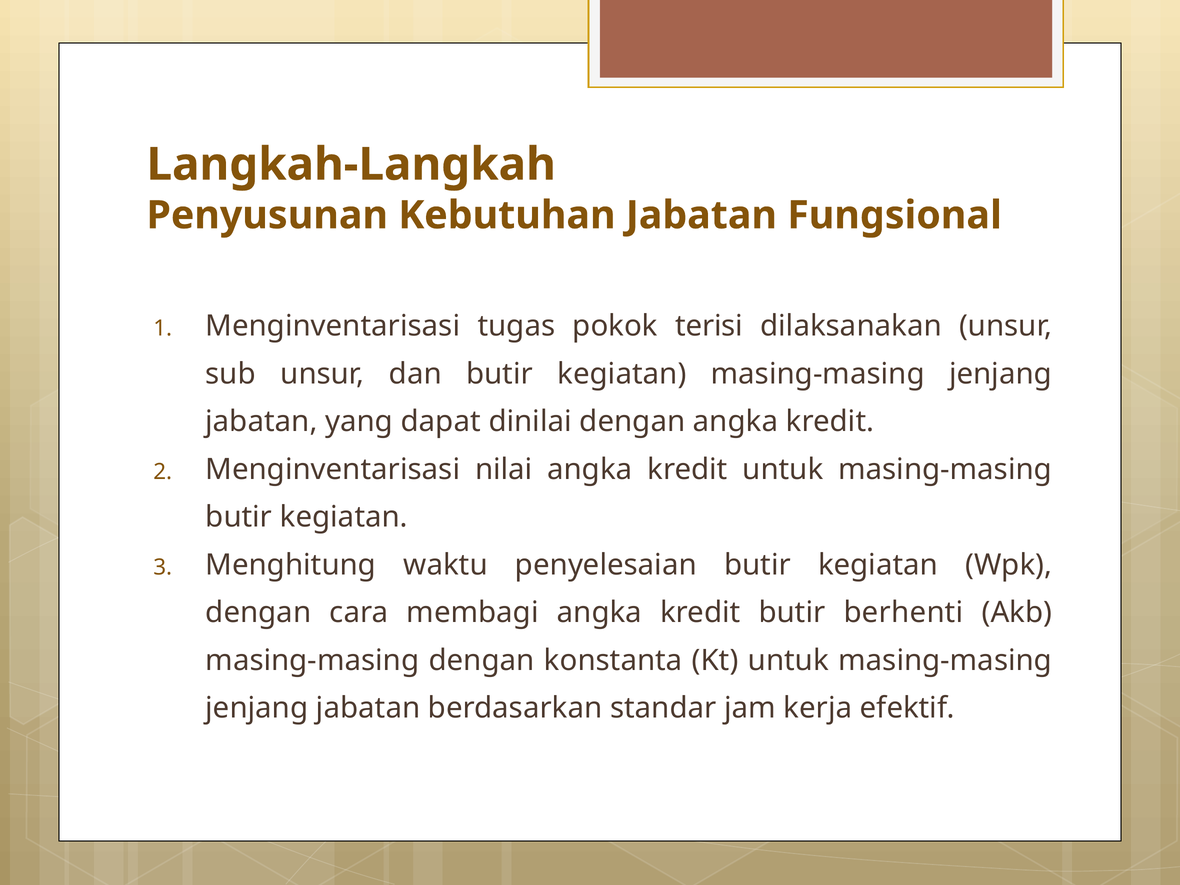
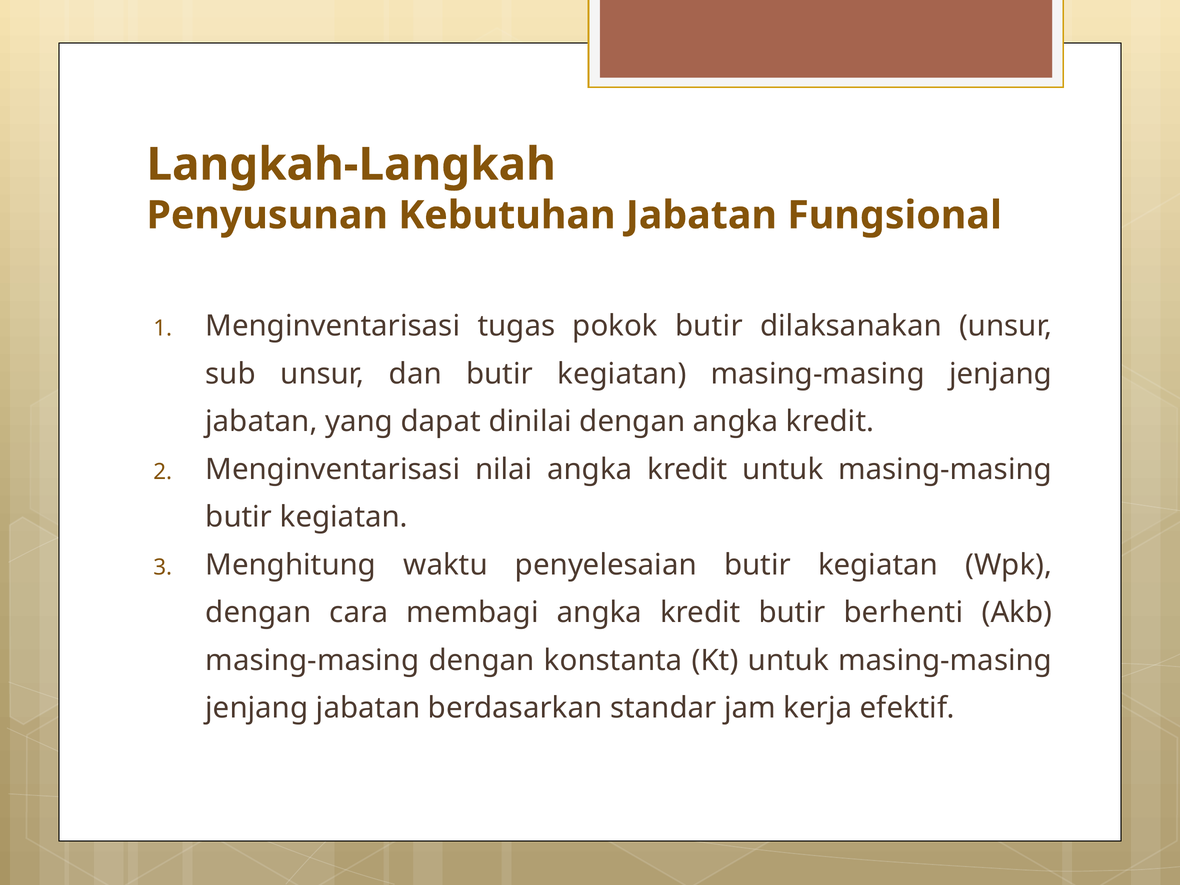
pokok terisi: terisi -> butir (709, 326)
